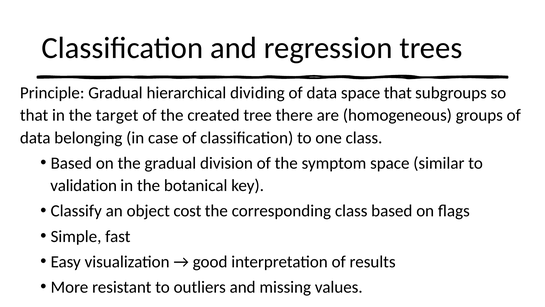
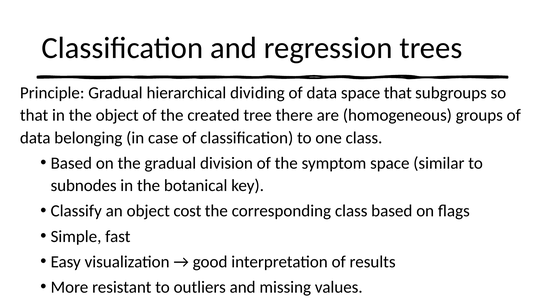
the target: target -> object (117, 115)
validation: validation -> subnodes (84, 185)
